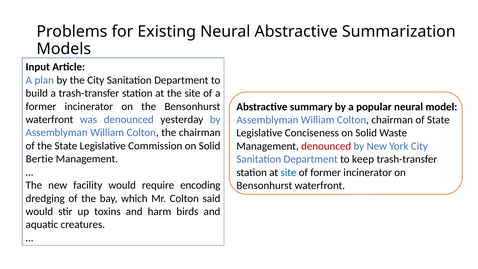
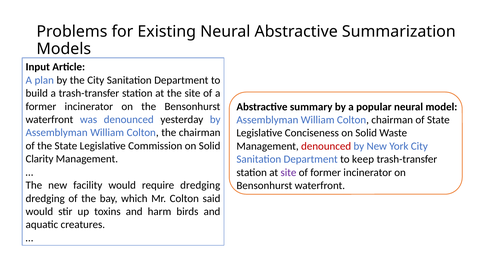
Bertie: Bertie -> Clarity (40, 159)
site colour: blue -> purple (288, 172)
require encoding: encoding -> dredging (200, 185)
